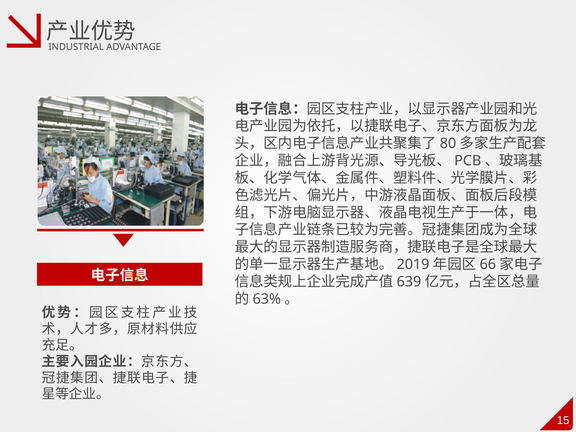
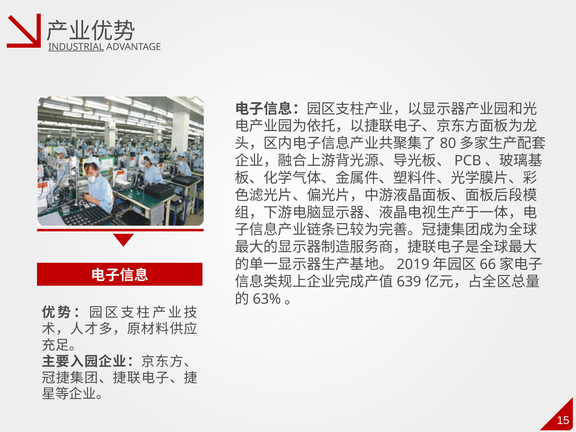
INDUSTRIAL underline: none -> present (76, 47)
